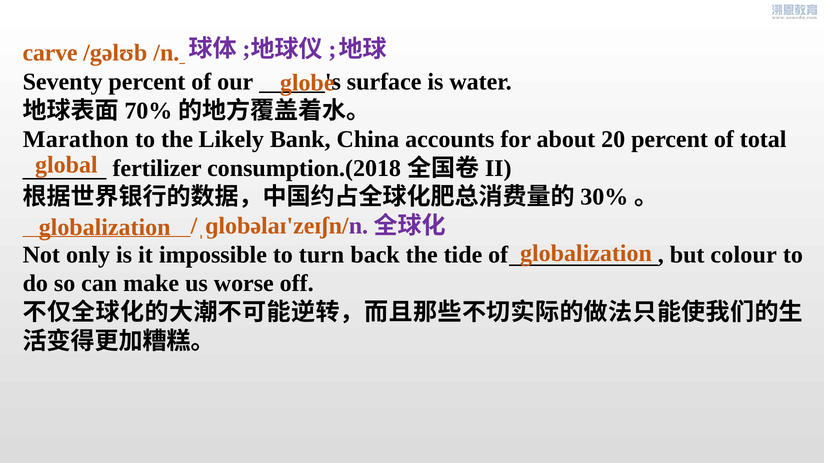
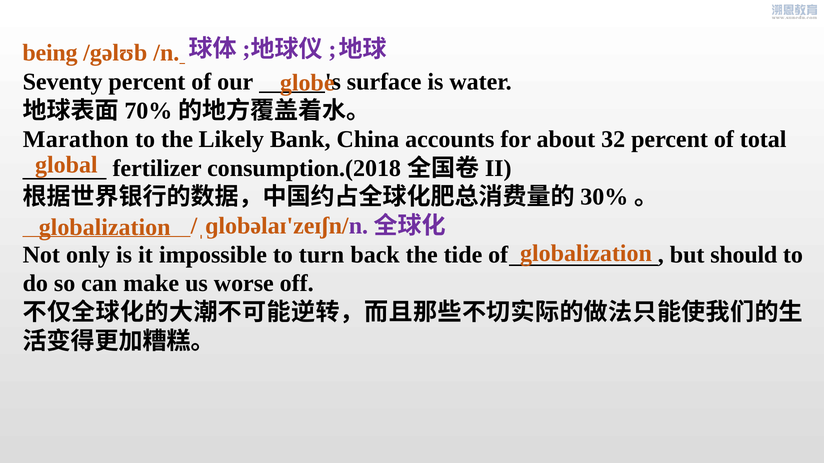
carve: carve -> being (50, 53)
20: 20 -> 32 (613, 140)
colour: colour -> should (744, 255)
